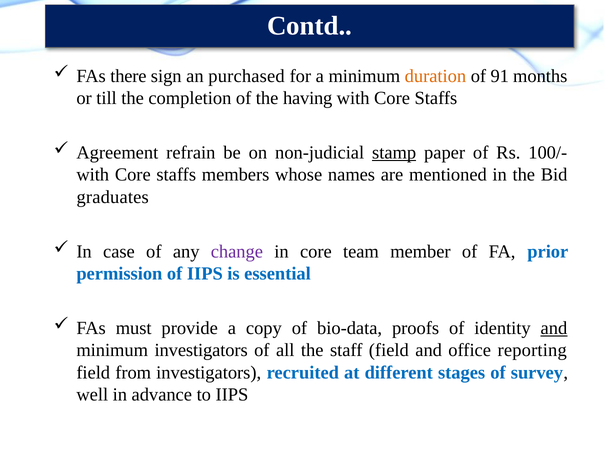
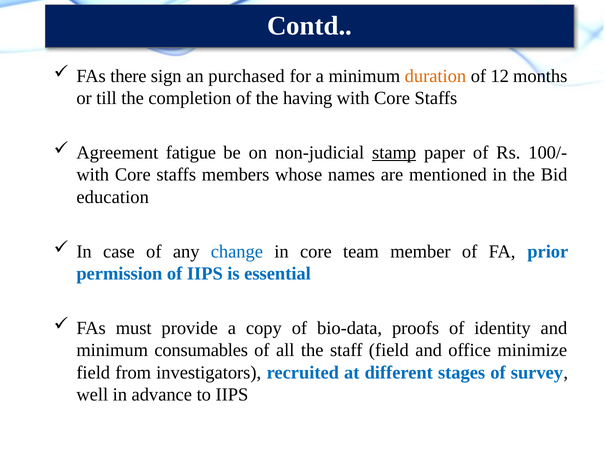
91: 91 -> 12 (500, 76)
refrain: refrain -> fatigue (191, 153)
graduates: graduates -> education (113, 197)
change colour: purple -> blue (237, 251)
and underline: present -> none (554, 328)
minimum investigators: investigators -> consumables (201, 350)
reporting: reporting -> minimize (532, 350)
